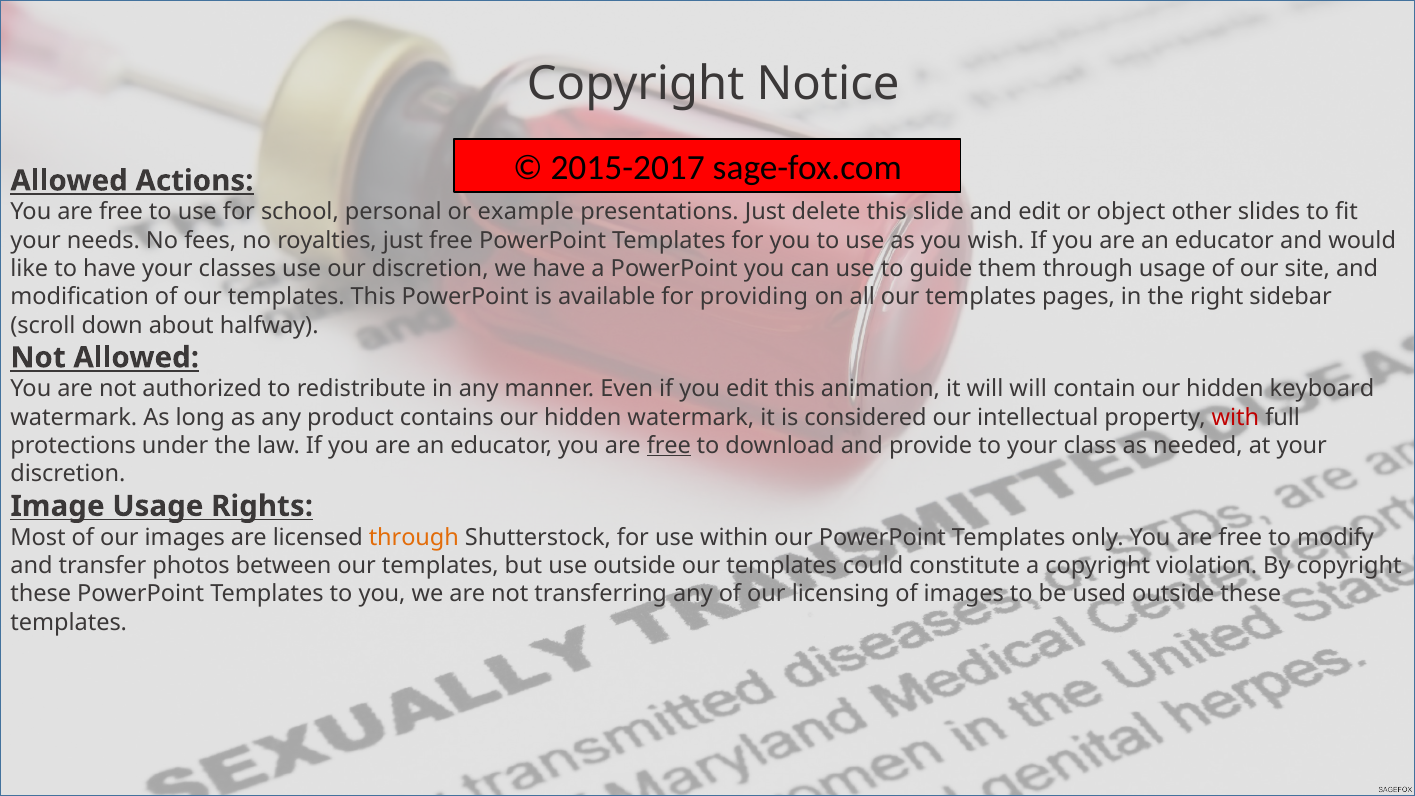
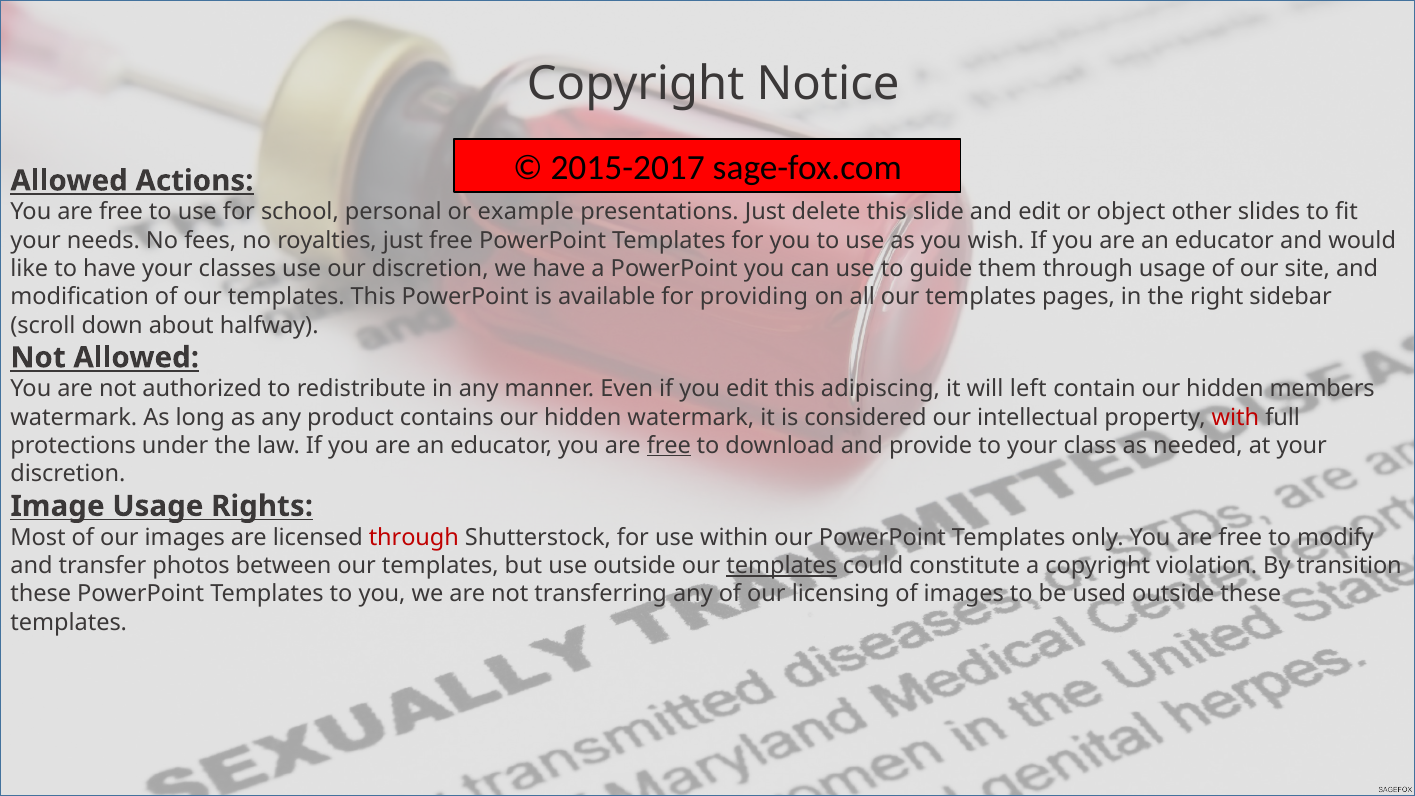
animation: animation -> adipiscing (880, 389)
will will: will -> left (1028, 389)
keyboard: keyboard -> members (1322, 389)
through colour: orange -> red (414, 538)
templates underline: none -> present (782, 566)
By copyright: copyright -> transition (1349, 566)
